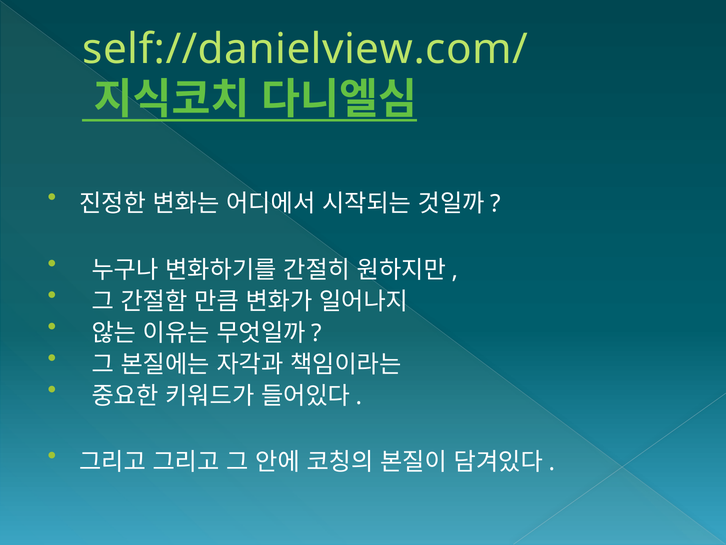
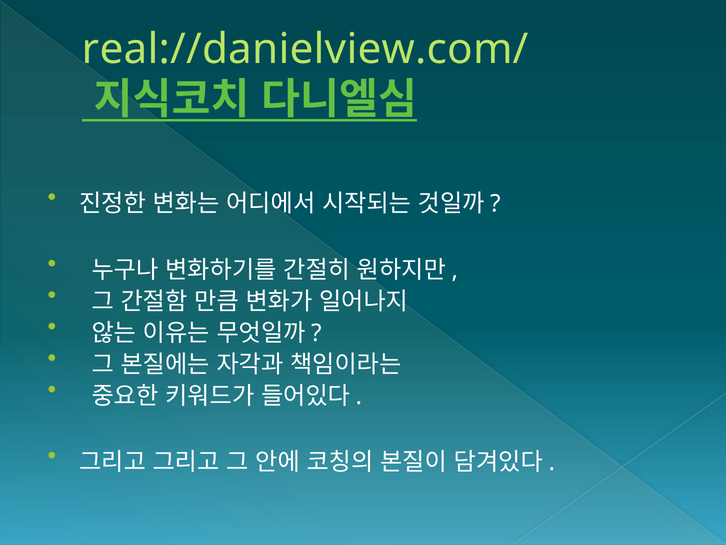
self://danielview.com/: self://danielview.com/ -> real://danielview.com/ (305, 49)
